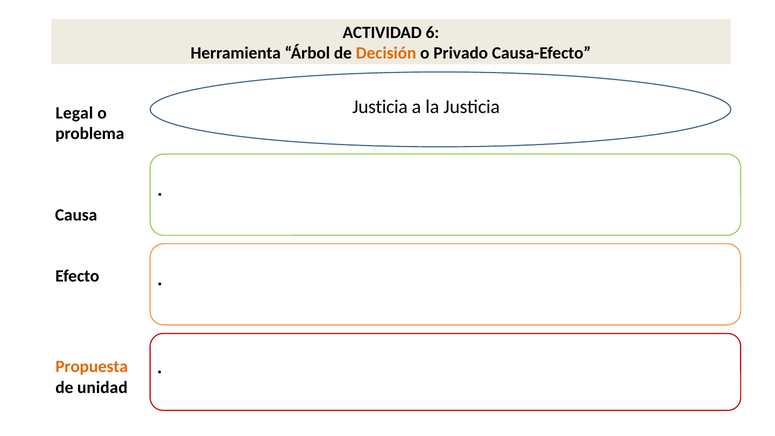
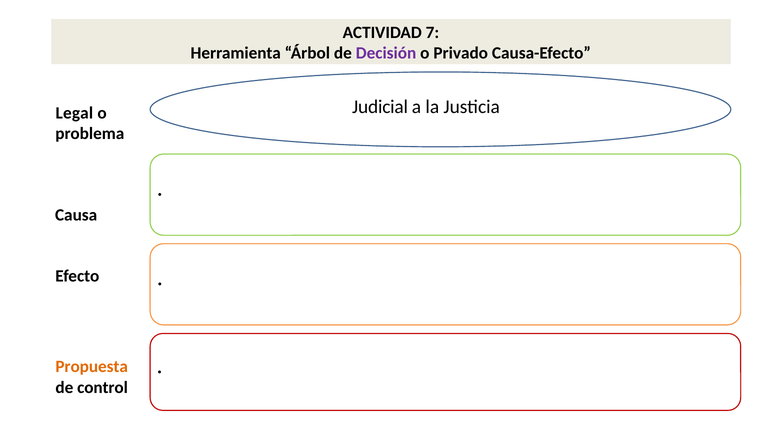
6: 6 -> 7 (432, 32)
Decisión colour: orange -> purple (386, 53)
Justicia: Justicia -> Judicial (380, 107)
unidad: unidad -> control (103, 387)
